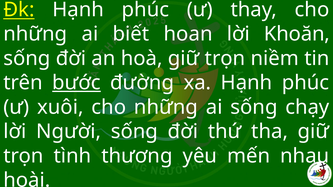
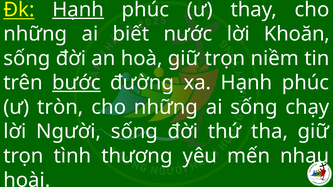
Hạnh underline: none -> present (78, 10)
hoan: hoan -> nước (188, 34)
xuôi: xuôi -> tròn (60, 107)
